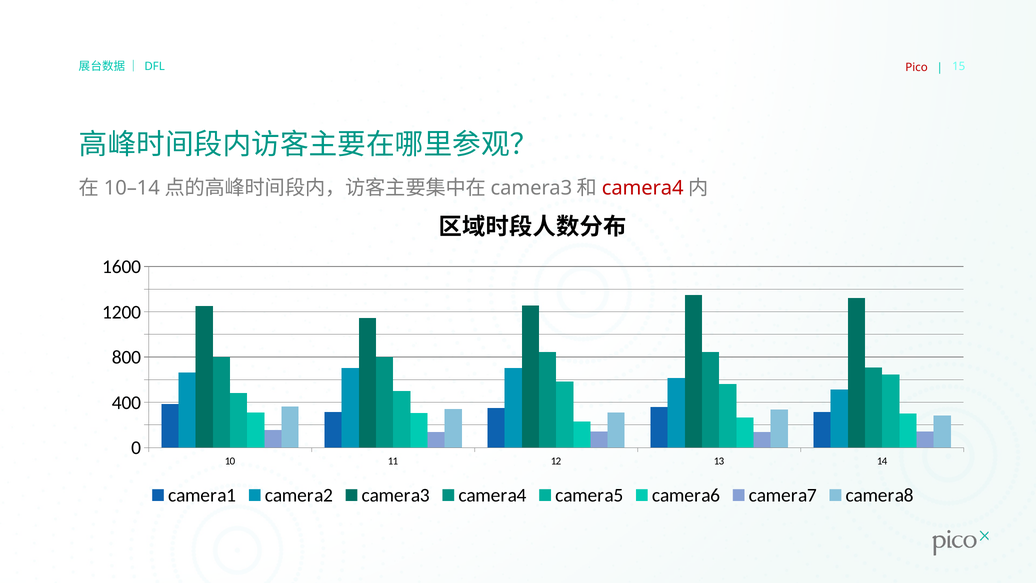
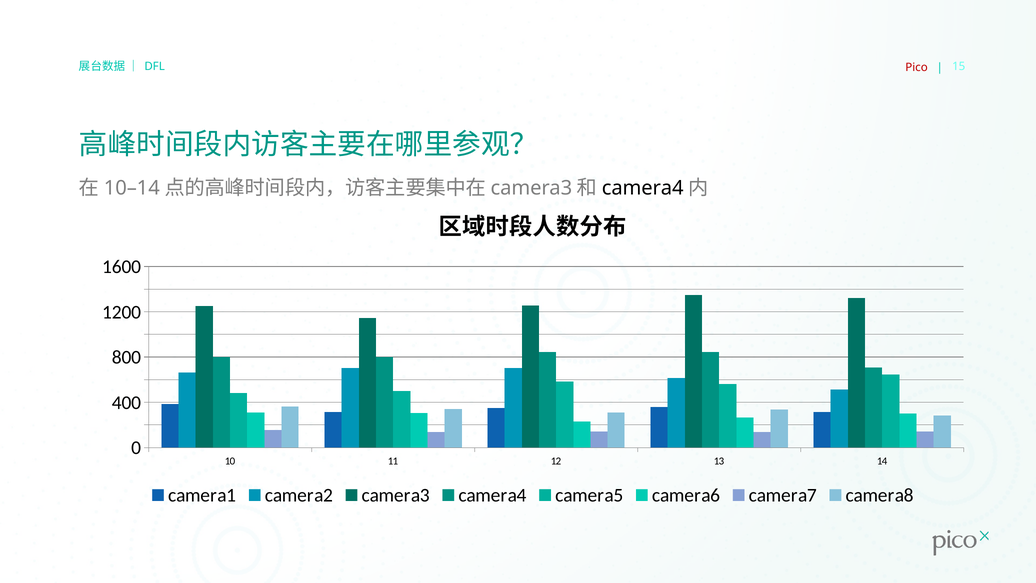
camera4 colour: red -> black (643, 188)
